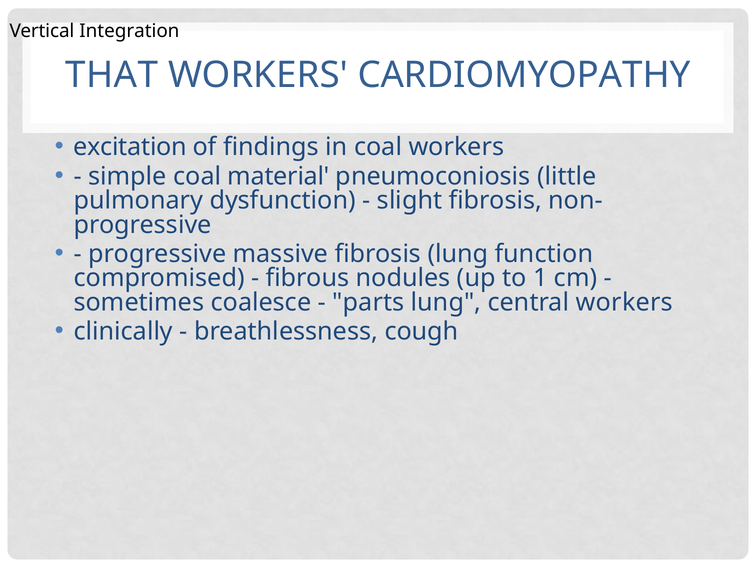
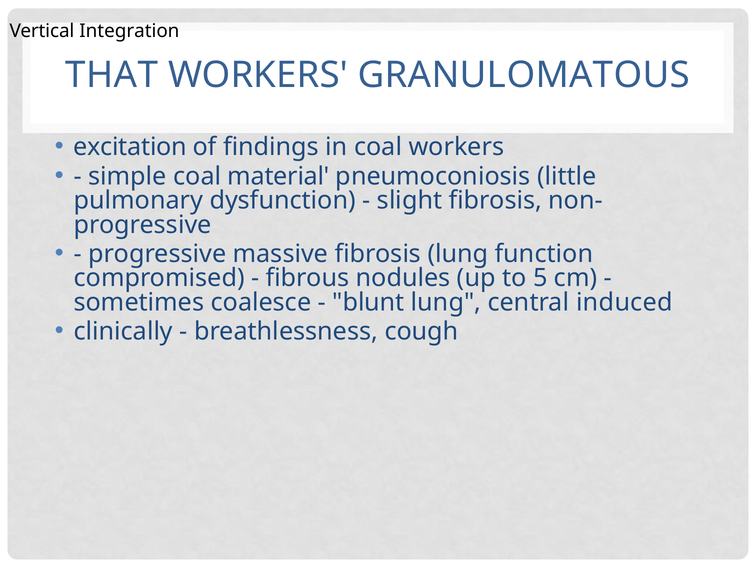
CARDIOMYOPATHY: CARDIOMYOPATHY -> GRANULOMATOUS (524, 75)
1: 1 -> 5 (540, 278)
parts: parts -> blunt (368, 302)
central workers: workers -> induced (624, 302)
